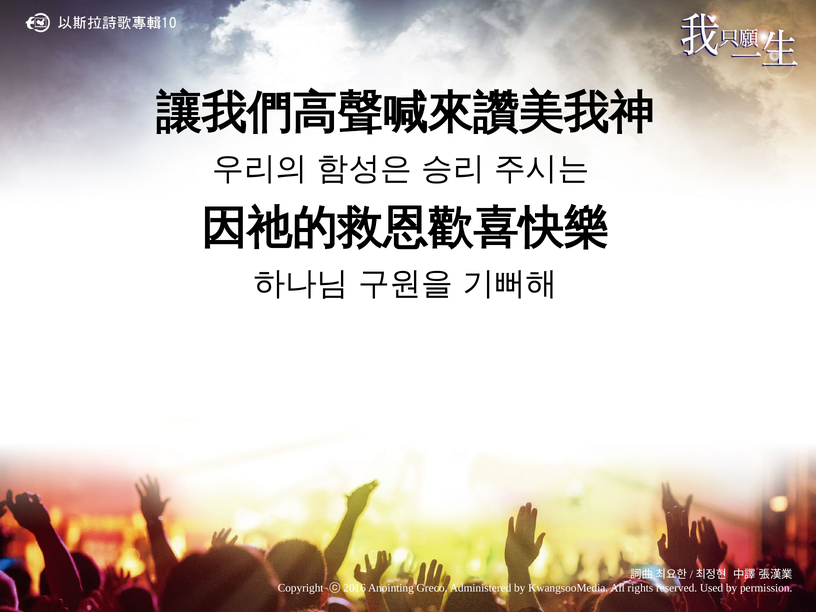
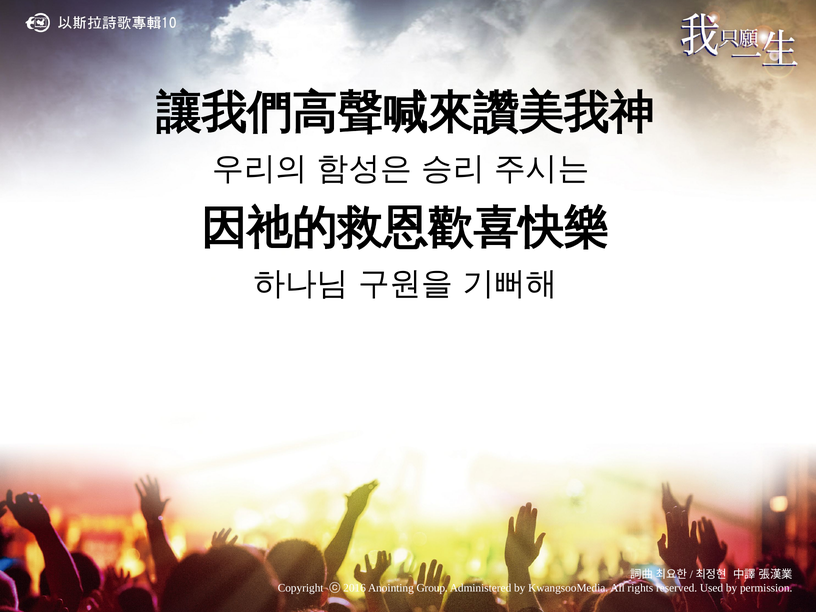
Greco: Greco -> Group (432, 588)
